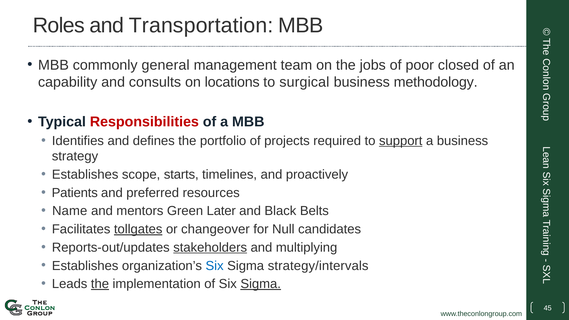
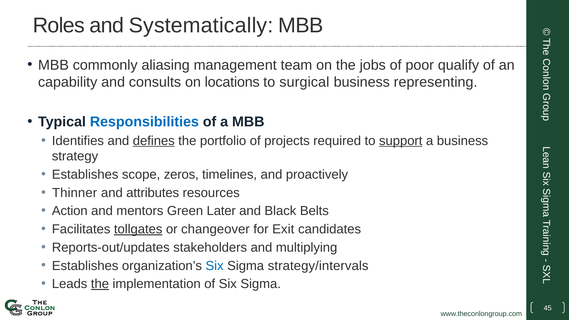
Transportation: Transportation -> Systematically (201, 25)
general: general -> aliasing (166, 65)
closed: closed -> qualify (458, 65)
methodology: methodology -> representing (436, 82)
Responsibilities colour: red -> blue (144, 122)
defines underline: none -> present (154, 141)
starts: starts -> zeros (181, 175)
Patients: Patients -> Thinner (75, 193)
preferred: preferred -> attributes (153, 193)
Name: Name -> Action (70, 211)
Null: Null -> Exit (283, 229)
stakeholders underline: present -> none (210, 248)
Sigma underline: present -> none (261, 284)
